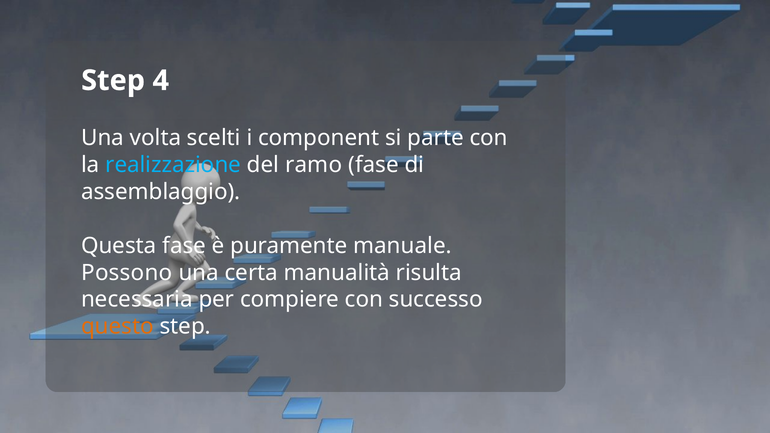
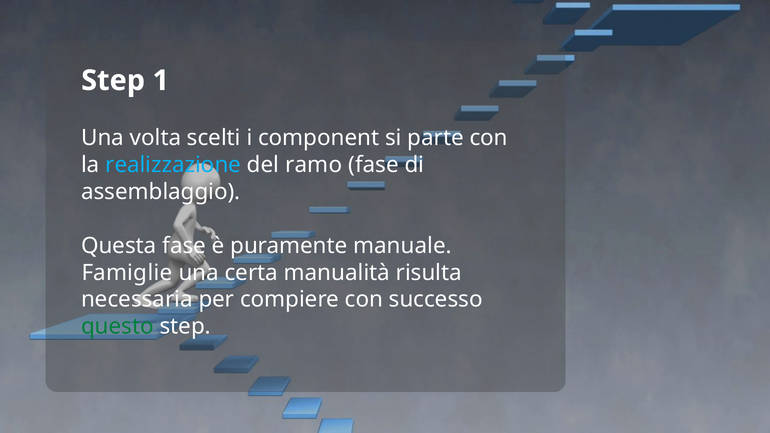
4: 4 -> 1 (161, 81)
Possono: Possono -> Famiglie (127, 273)
questo colour: orange -> green (118, 327)
